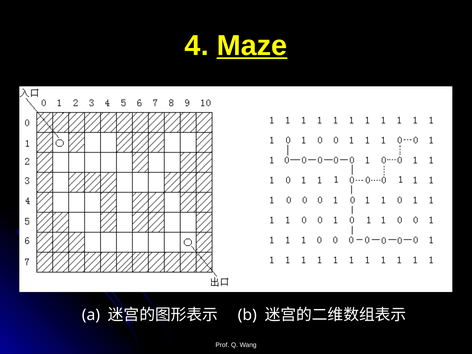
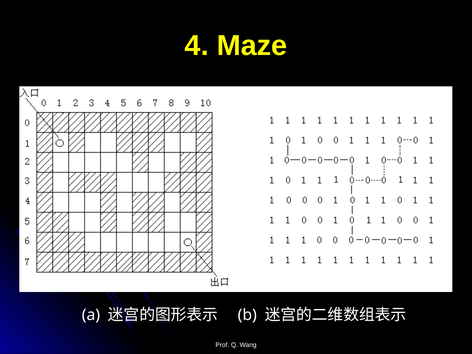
Maze underline: present -> none (252, 46)
